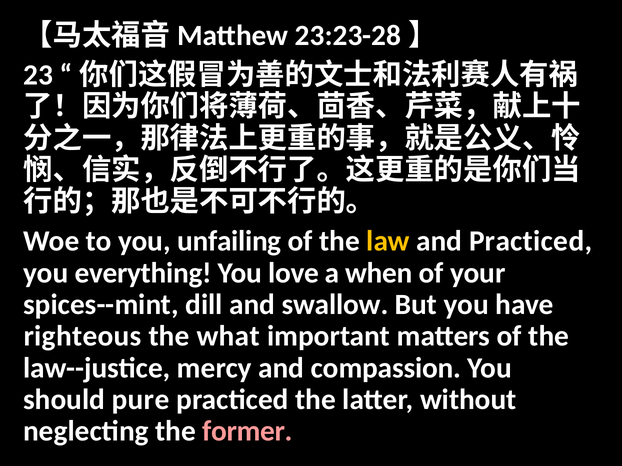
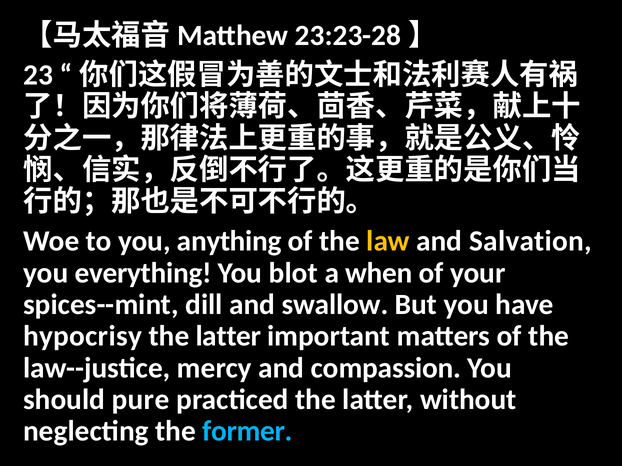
unfailing: unfailing -> anything (229, 241)
and Practiced: Practiced -> Salvation (531, 241)
love: love -> blot (293, 273)
righteous: righteous -> hypocrisy (83, 337)
what: what -> latter (228, 337)
former colour: pink -> light blue (247, 432)
